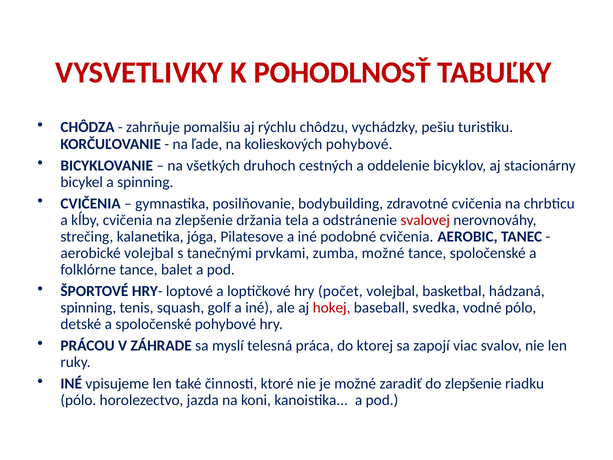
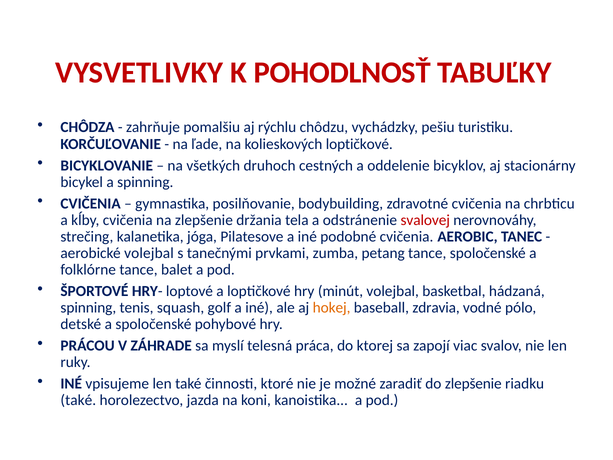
kolieskových pohybové: pohybové -> loptičkové (359, 144)
zumba možné: možné -> petang (383, 253)
počet: počet -> minút (340, 291)
hokej colour: red -> orange (332, 308)
svedka: svedka -> zdravia (436, 308)
pólo: pólo -> také (78, 400)
